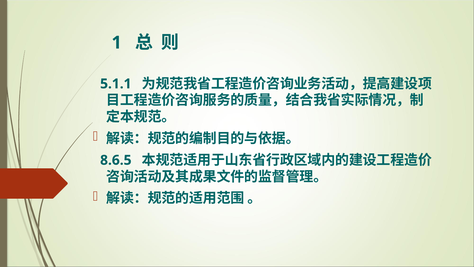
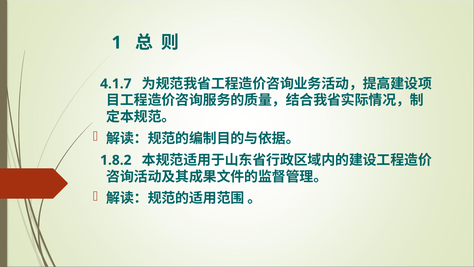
5.1.1: 5.1.1 -> 4.1.7 (116, 84)
8.6.5: 8.6.5 -> 1.8.2 (116, 160)
